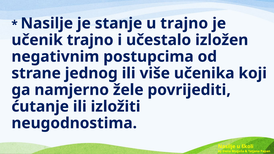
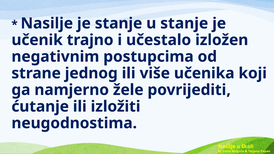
u trajno: trajno -> stanje (184, 23)
